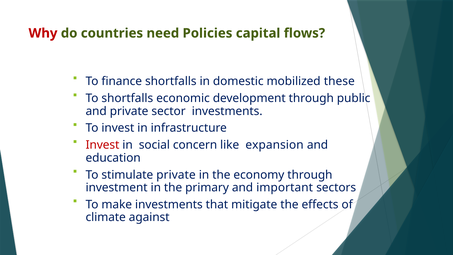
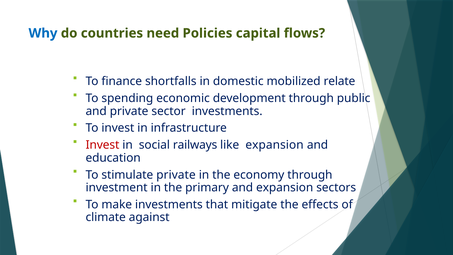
Why colour: red -> blue (43, 33)
these: these -> relate (339, 81)
To shortfalls: shortfalls -> spending (127, 98)
concern: concern -> railways (195, 145)
and important: important -> expansion (285, 187)
